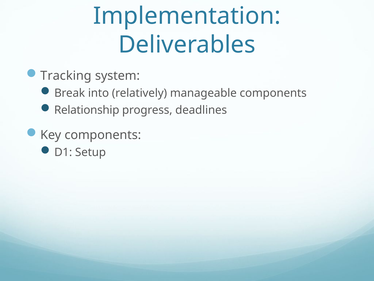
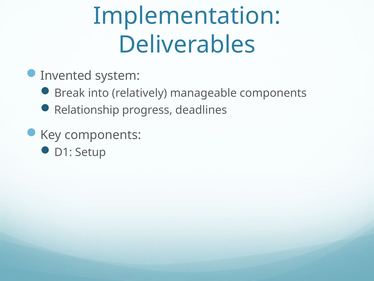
Tracking: Tracking -> Invented (66, 76)
